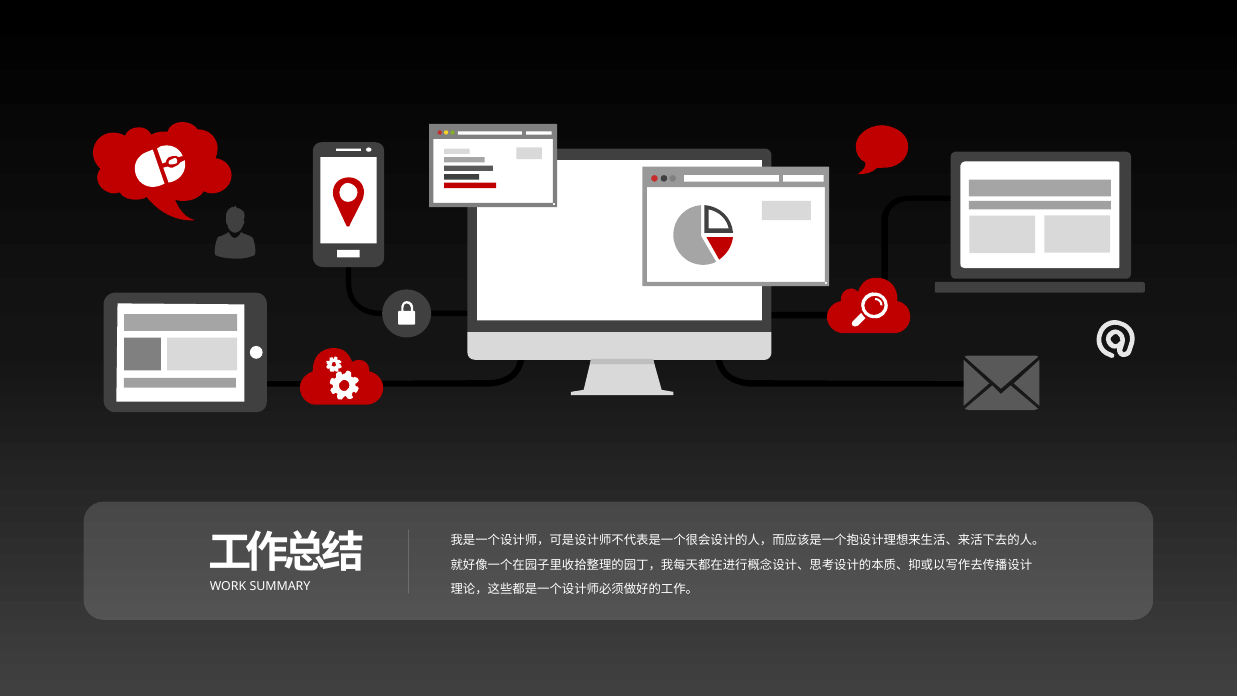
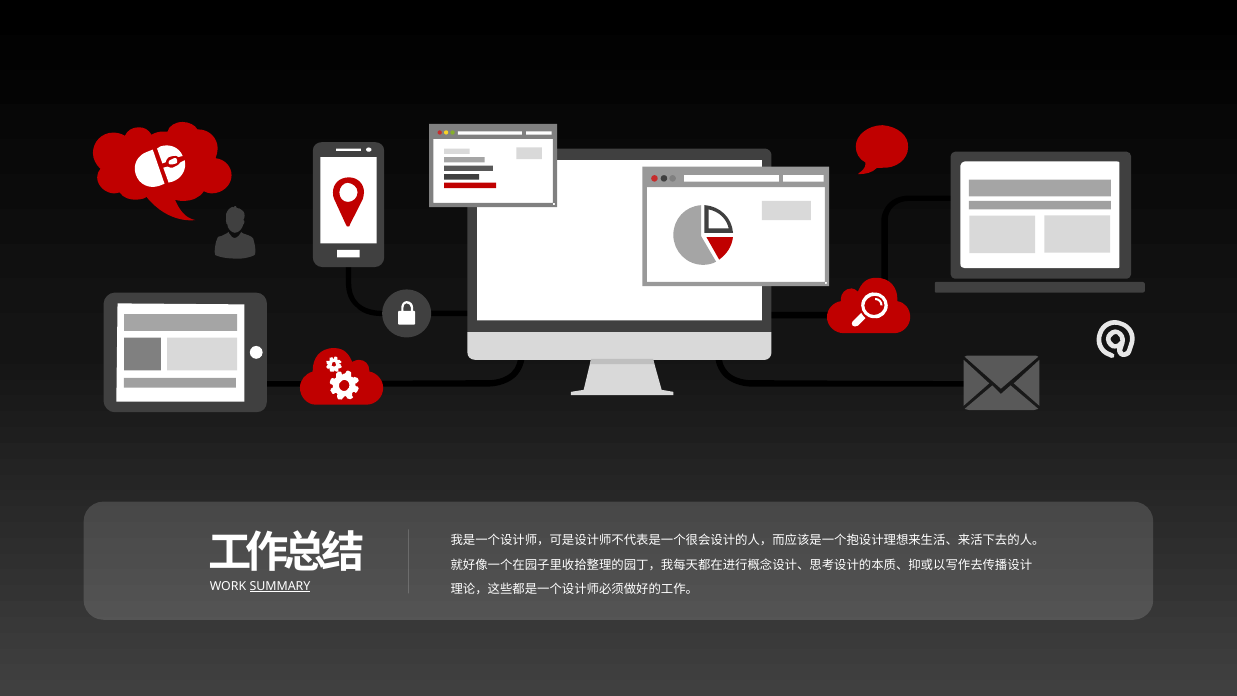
SUMMARY underline: none -> present (280, 586)
